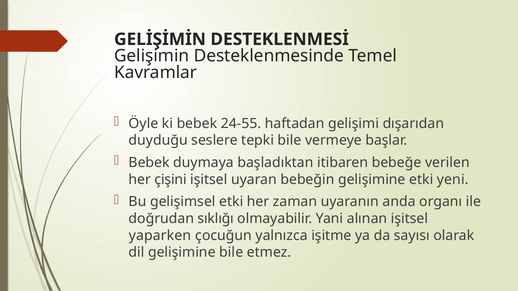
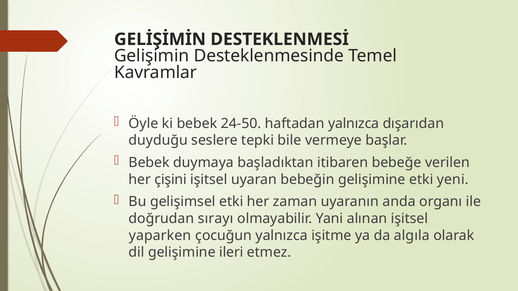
24-55: 24-55 -> 24-50 (241, 124)
haftadan gelişimi: gelişimi -> yalnızca (354, 124)
sıklığı: sıklığı -> sırayı (216, 219)
sayısı: sayısı -> algıla (412, 236)
gelişimine bile: bile -> ileri (231, 253)
